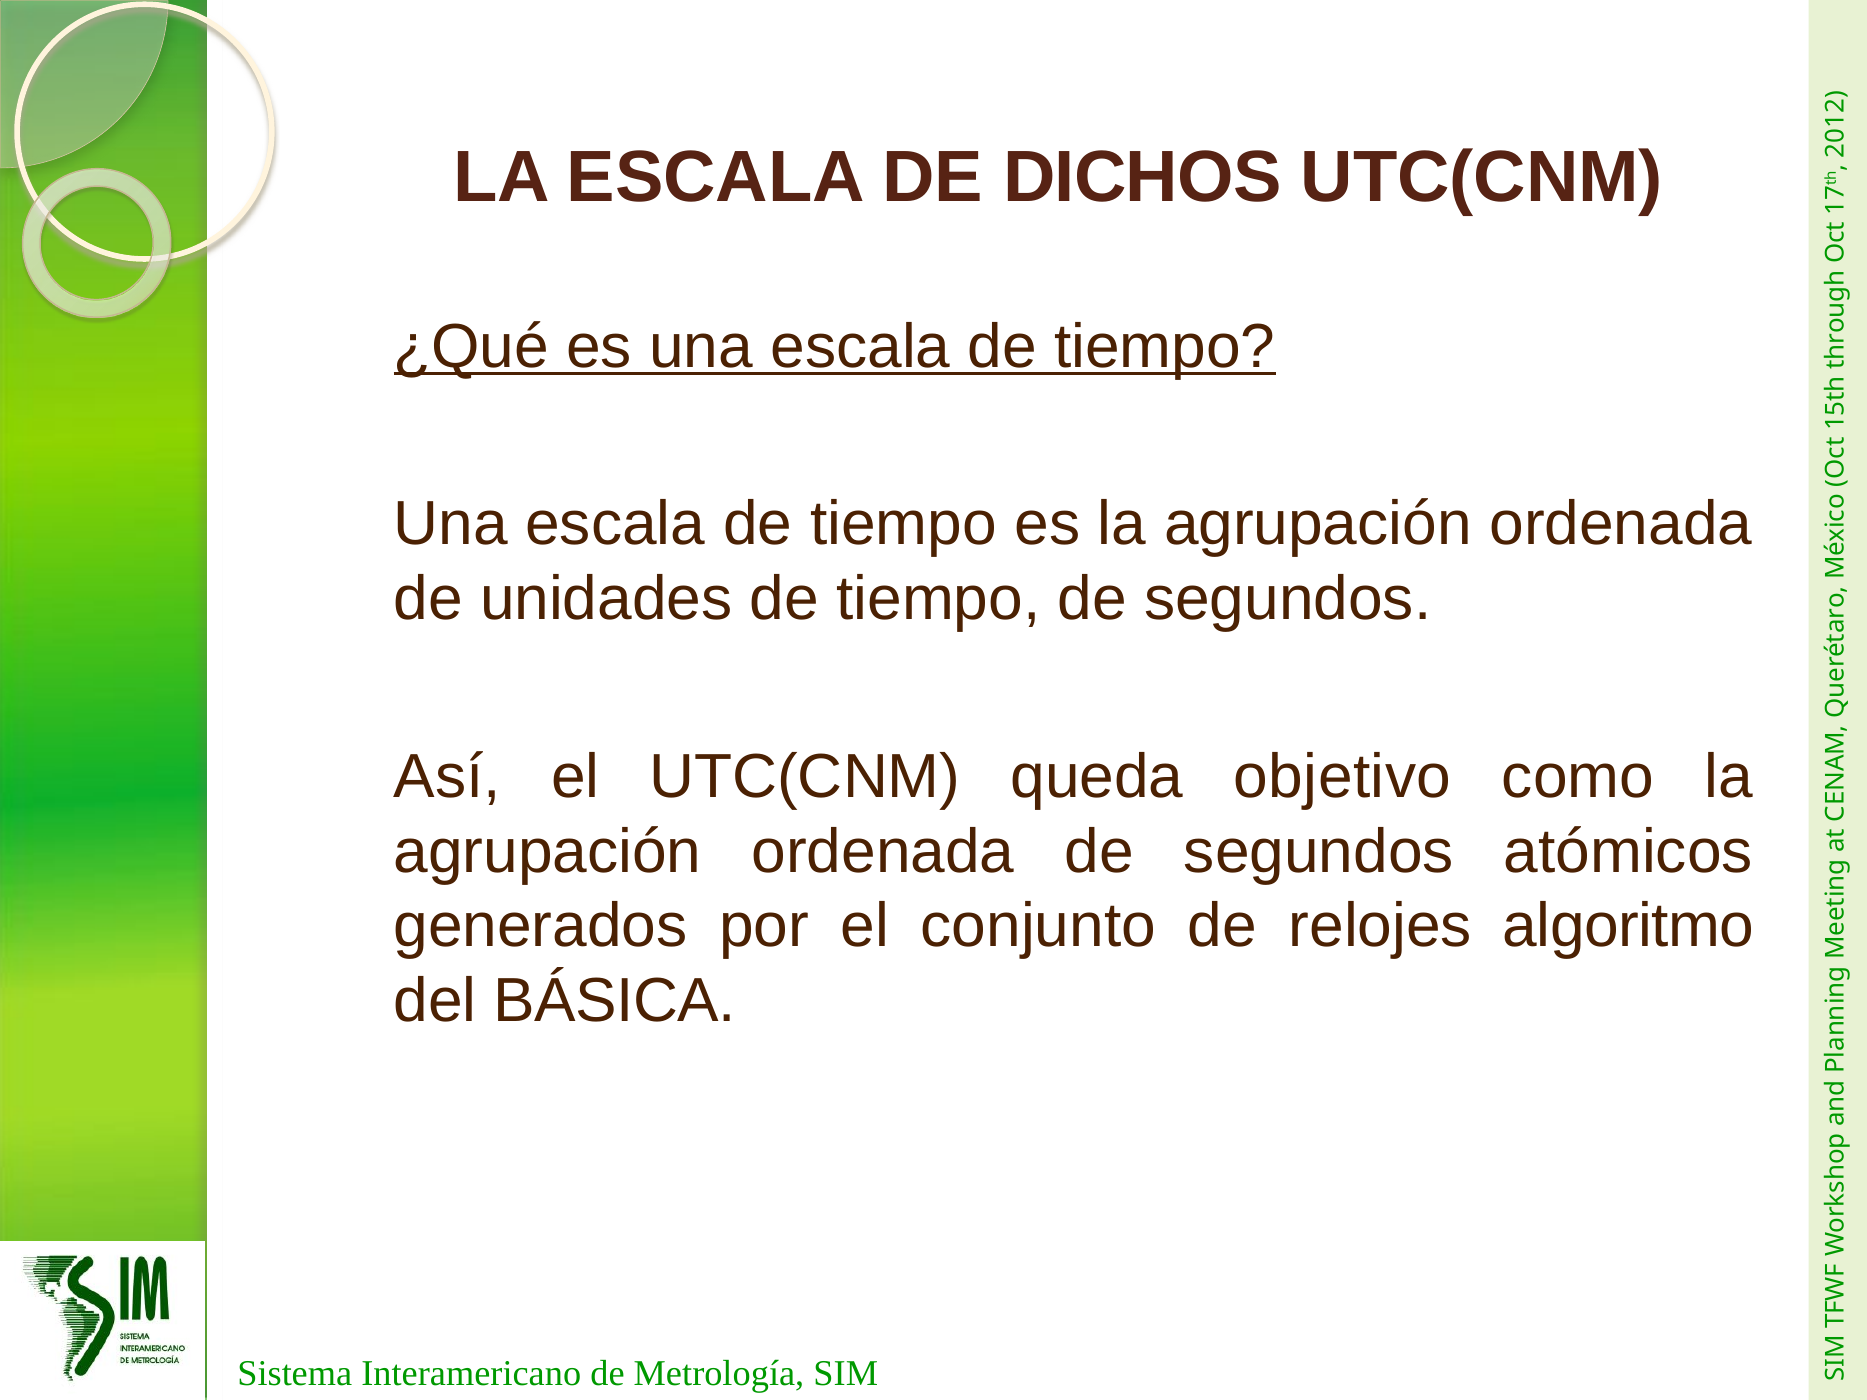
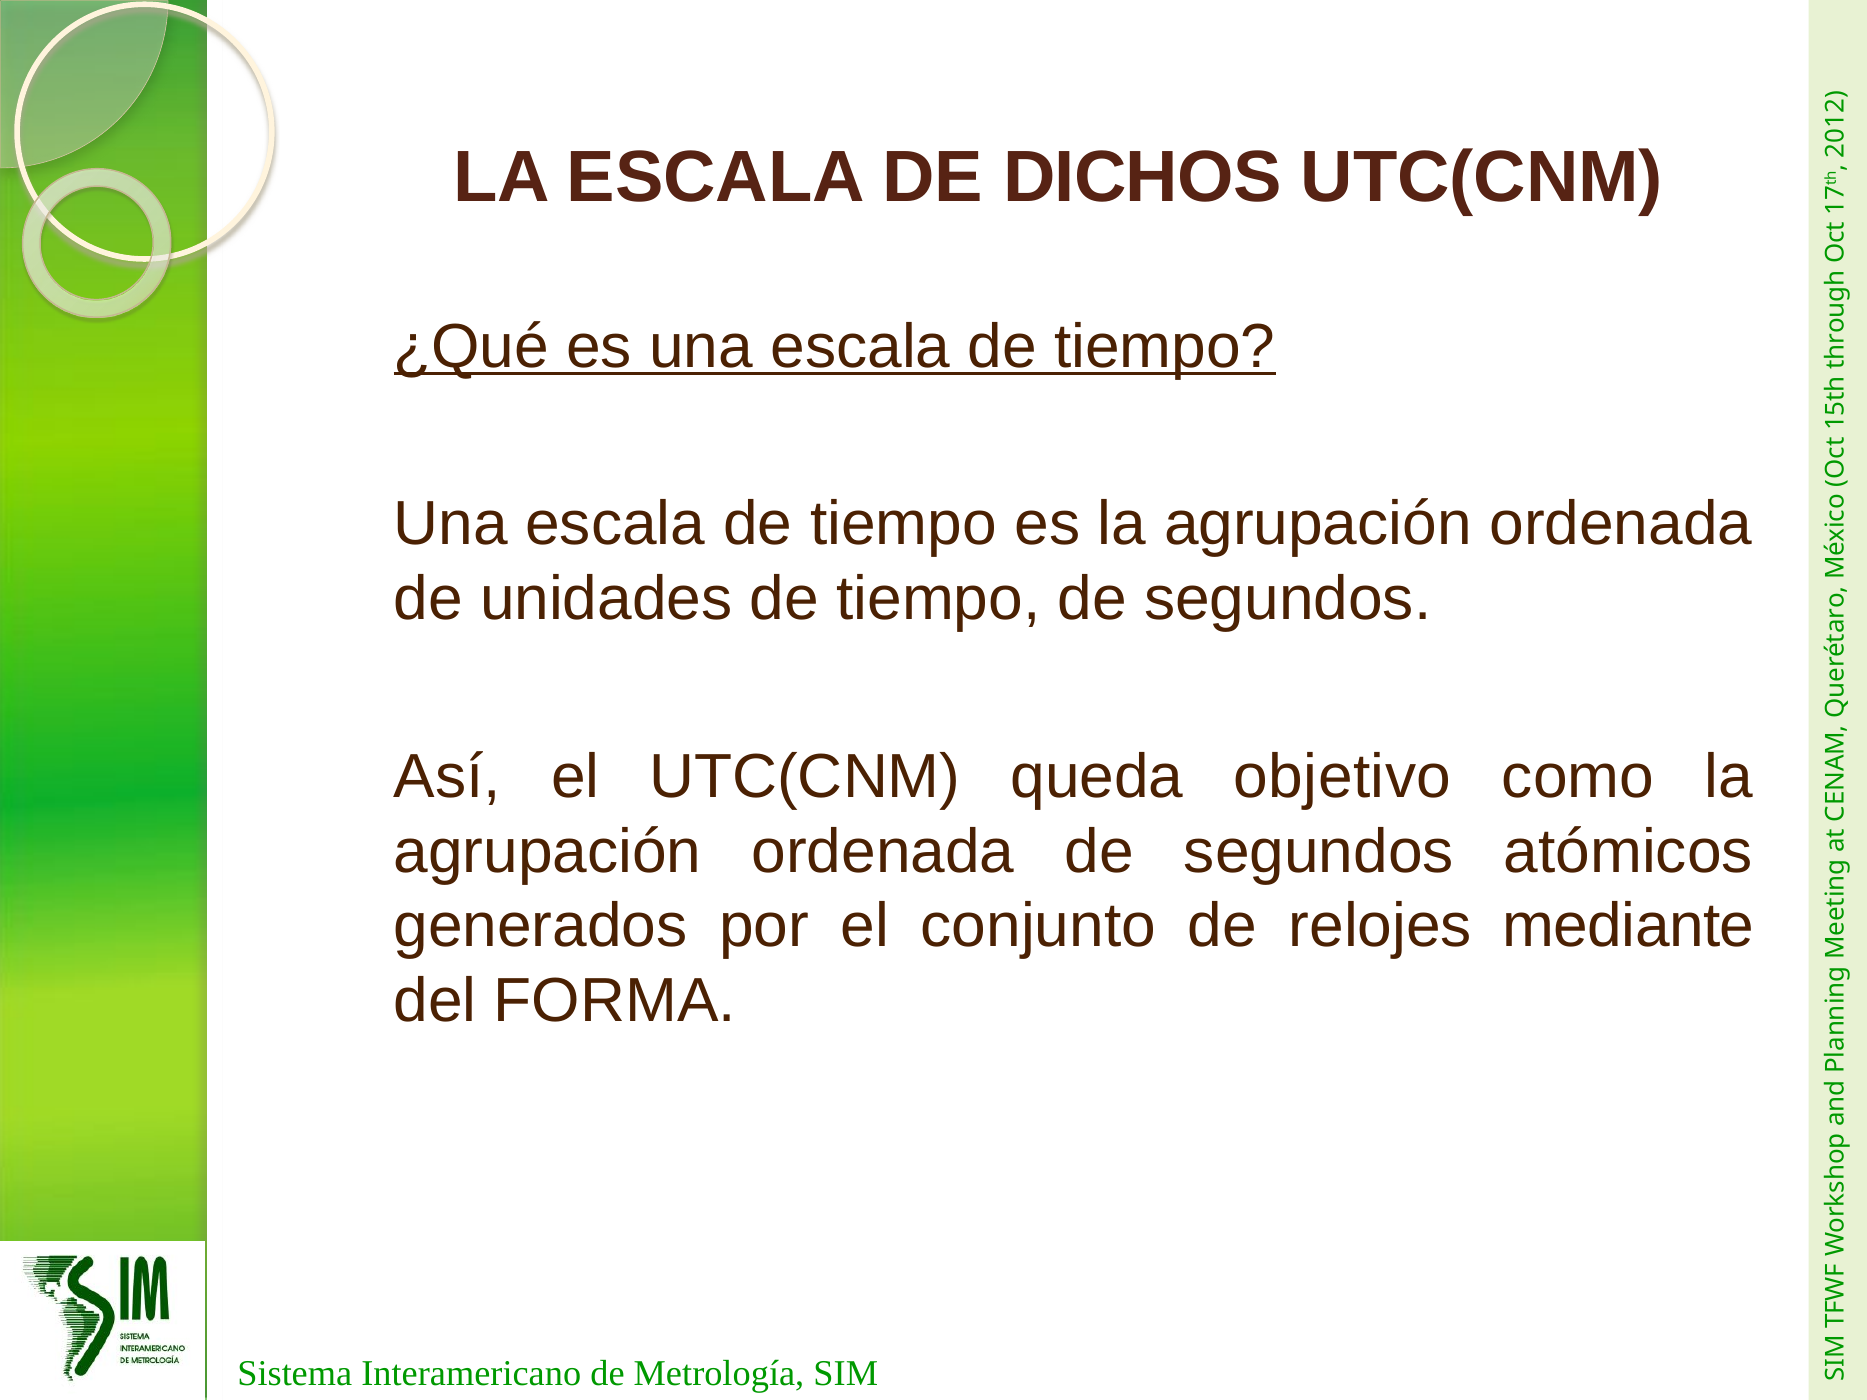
algoritmo: algoritmo -> mediante (1628, 926)
BÁSICA: BÁSICA -> FORMA (615, 1001)
